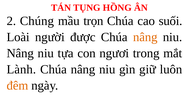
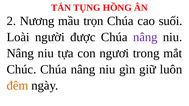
Chúng: Chúng -> Nương (37, 21)
nâng colour: orange -> purple (145, 37)
Lành: Lành -> Chúc (21, 70)
